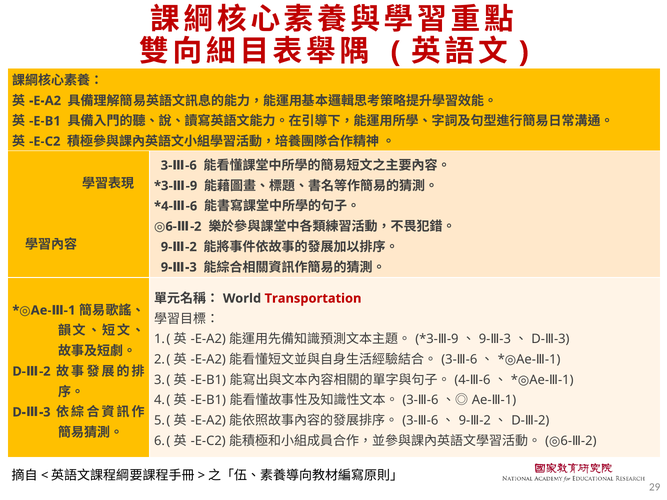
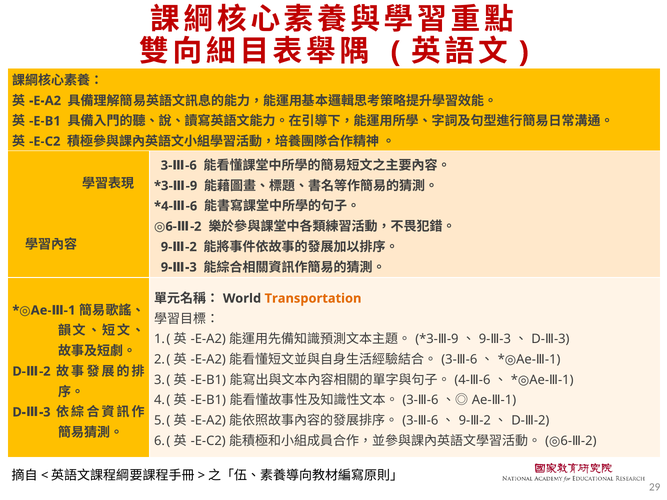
Transportation colour: red -> orange (313, 299)
